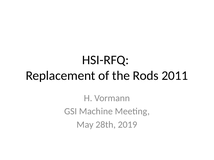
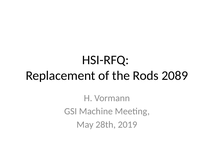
2011: 2011 -> 2089 (175, 76)
